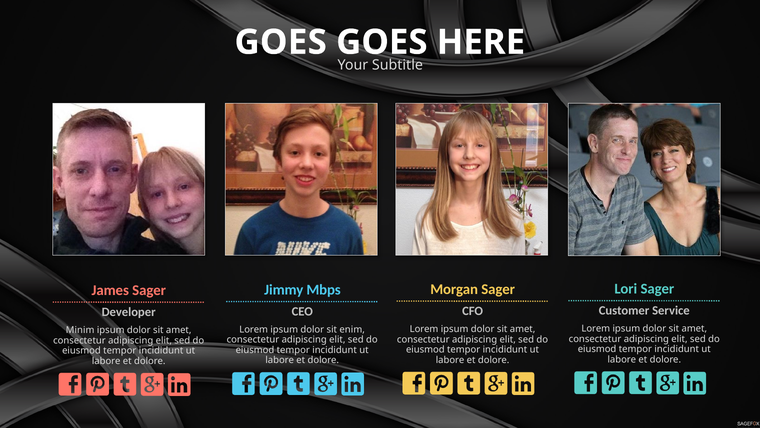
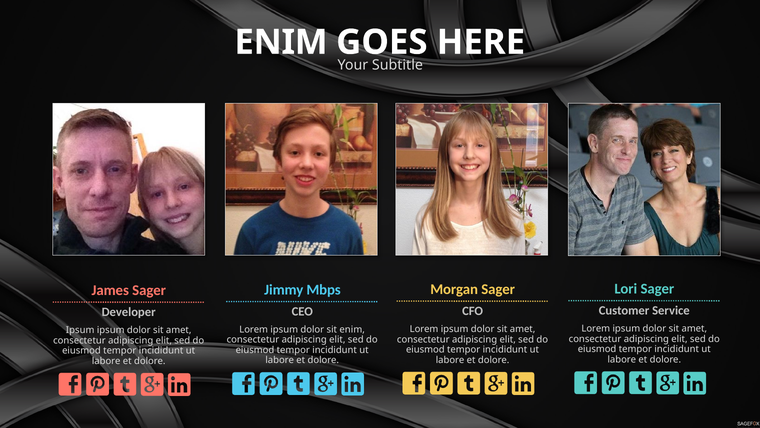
GOES: GOES -> ENIM (281, 42)
Minim: Minim -> Ipsum (80, 330)
